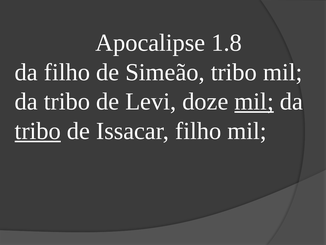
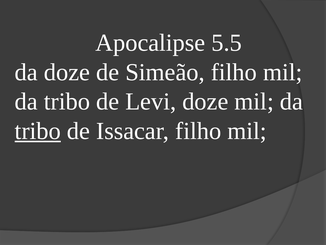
1.8: 1.8 -> 5.5 (227, 43)
da filho: filho -> doze (67, 72)
Simeão tribo: tribo -> filho (234, 72)
mil underline: present -> none (254, 101)
